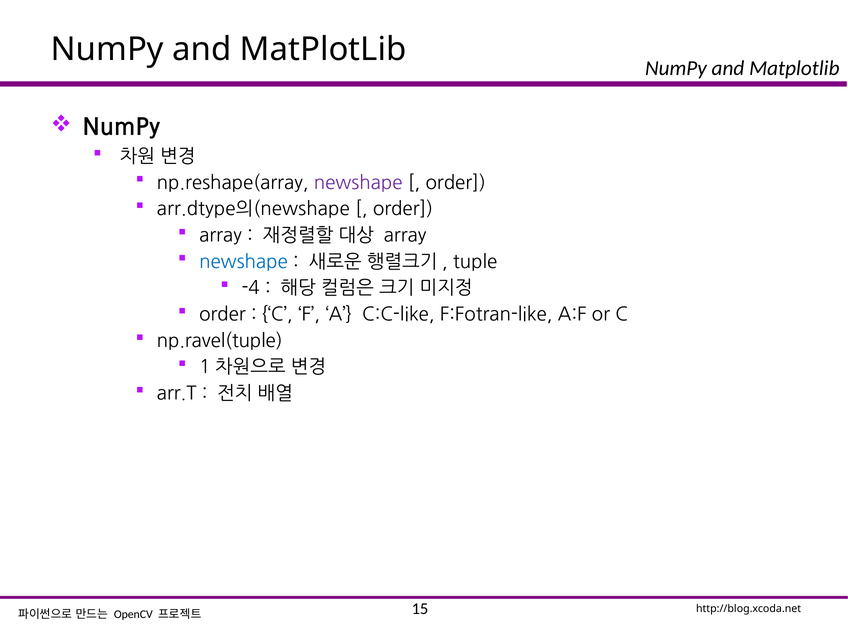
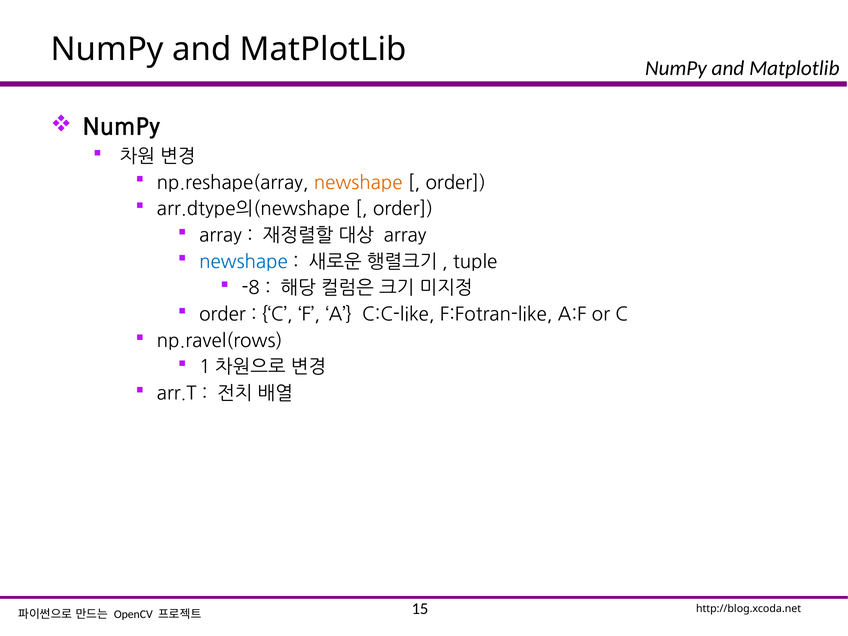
newshape colour: purple -> orange (358, 183)
-4: -4 -> -8 (251, 288)
np.ravel(tuple: np.ravel(tuple -> np.ravel(rows (220, 341)
